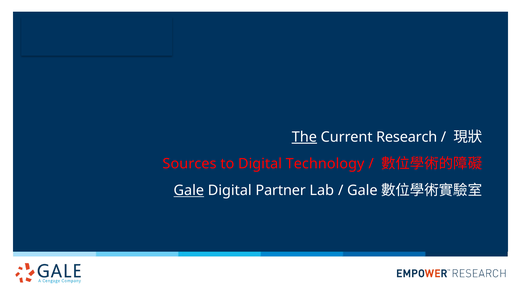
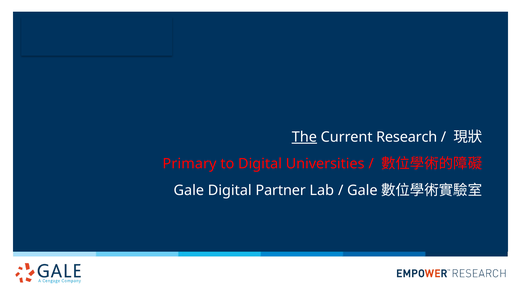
Sources: Sources -> Primary (190, 164)
Technology: Technology -> Universities (325, 164)
Gale underline: present -> none (189, 191)
